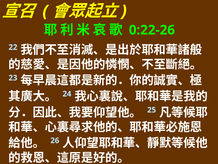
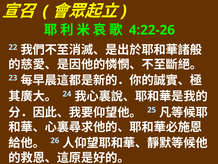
0:22-26: 0:22-26 -> 4:22-26 (152, 30)
